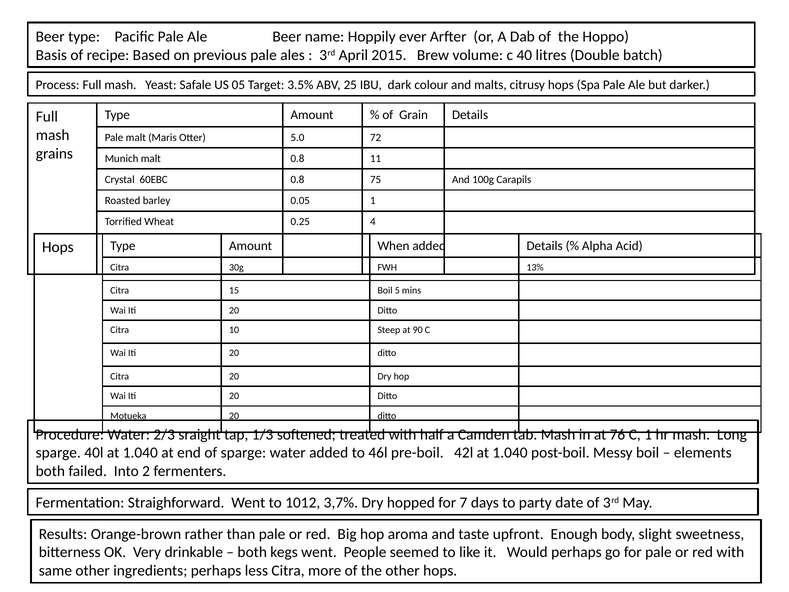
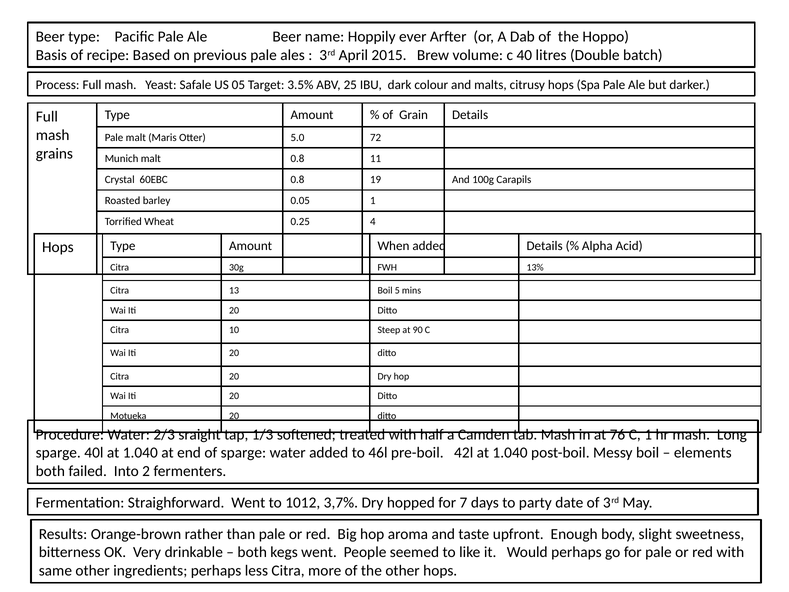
75: 75 -> 19 (376, 180)
15: 15 -> 13 (234, 290)
